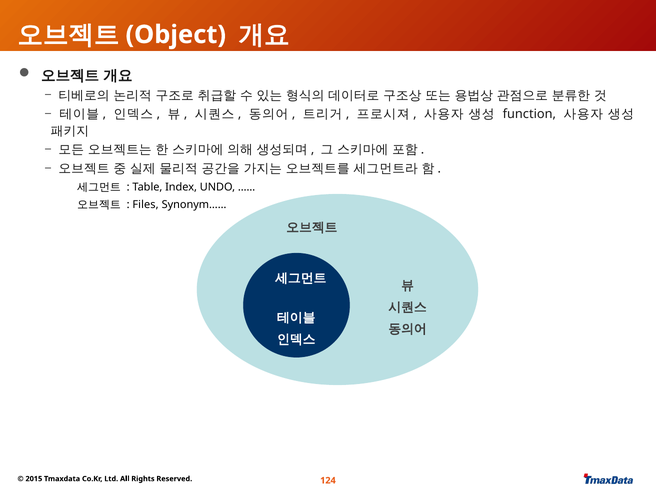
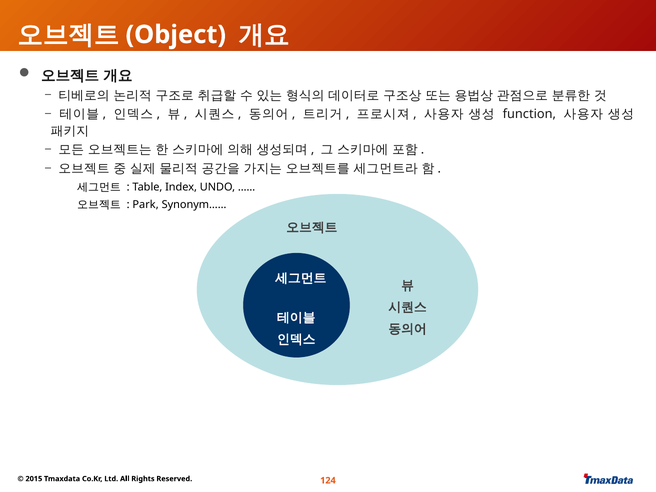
Files: Files -> Park (146, 205)
